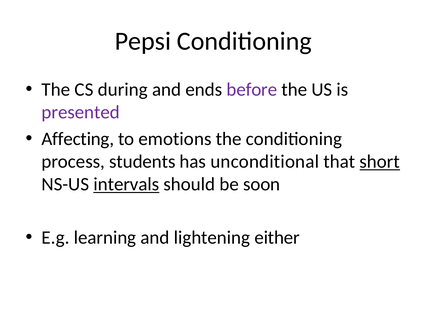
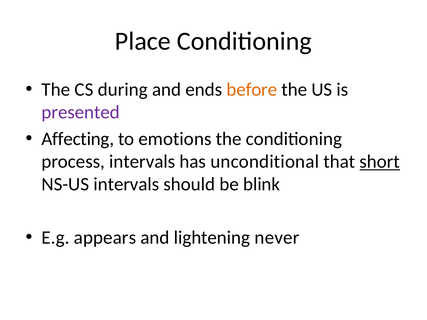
Pepsi: Pepsi -> Place (143, 41)
before colour: purple -> orange (252, 90)
process students: students -> intervals (142, 162)
intervals underline: present -> none (126, 184)
soon: soon -> blink (262, 184)
learning: learning -> appears (105, 238)
either: either -> never (277, 238)
